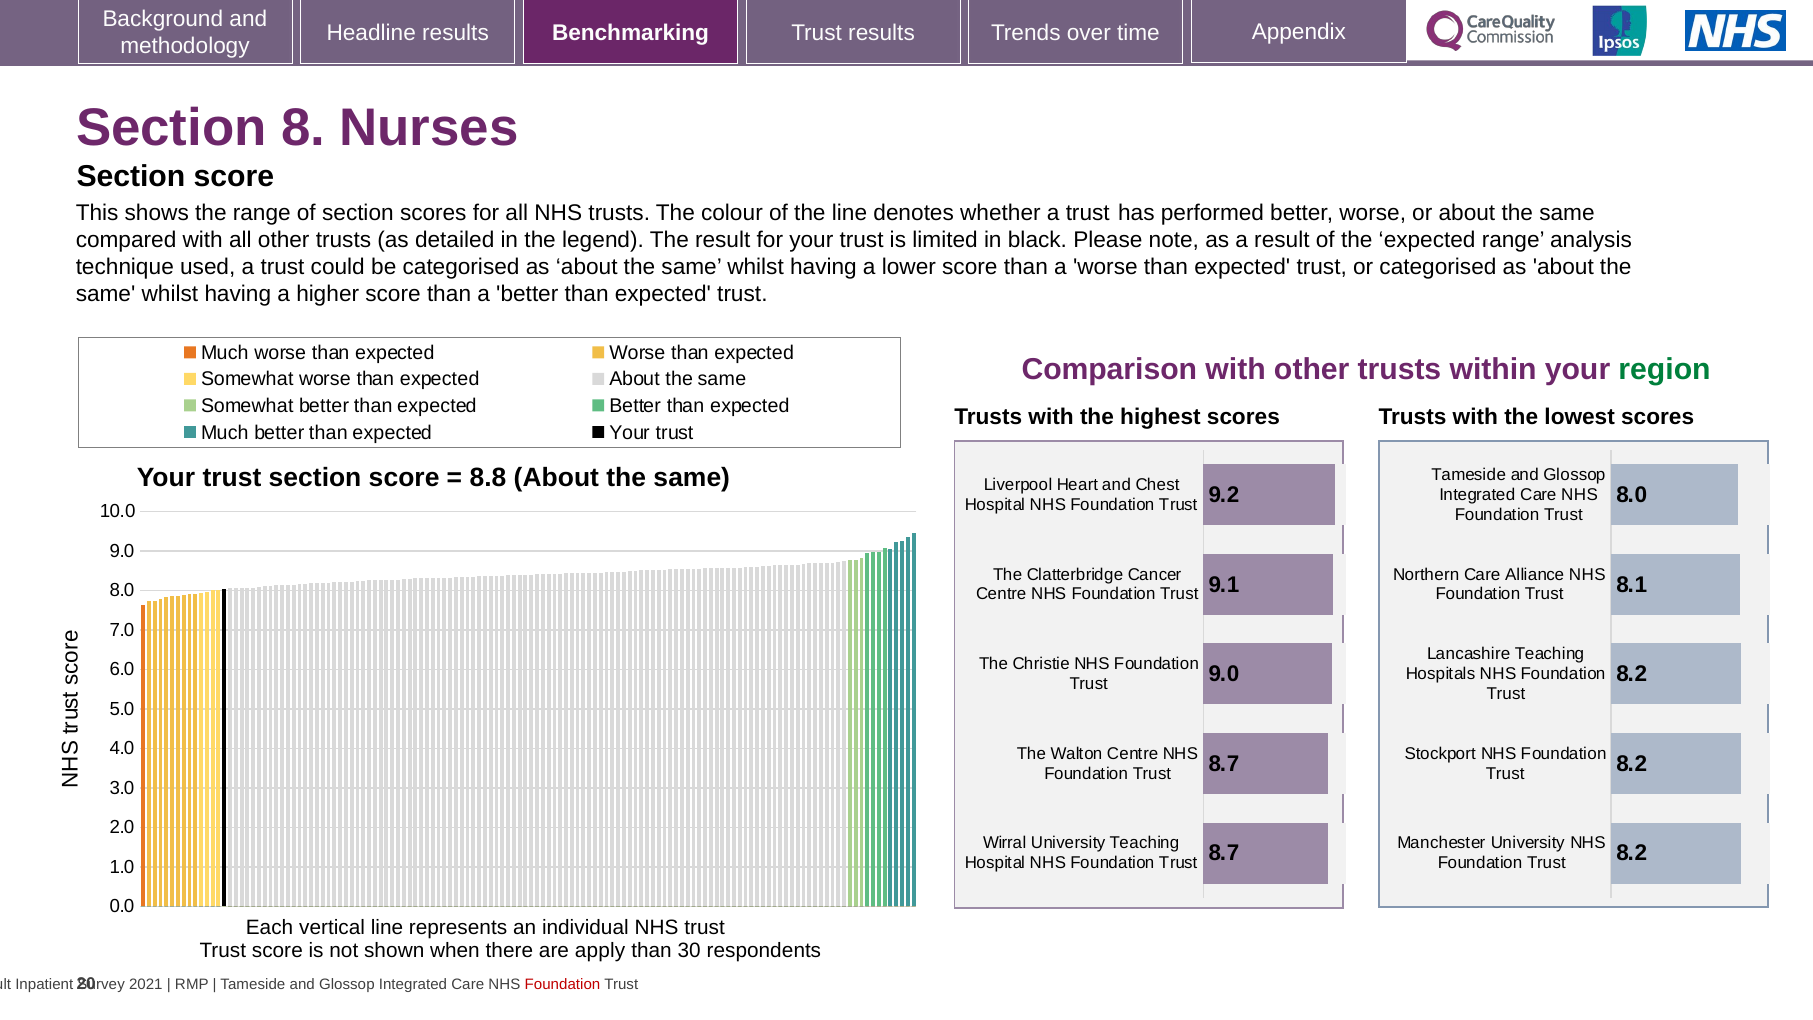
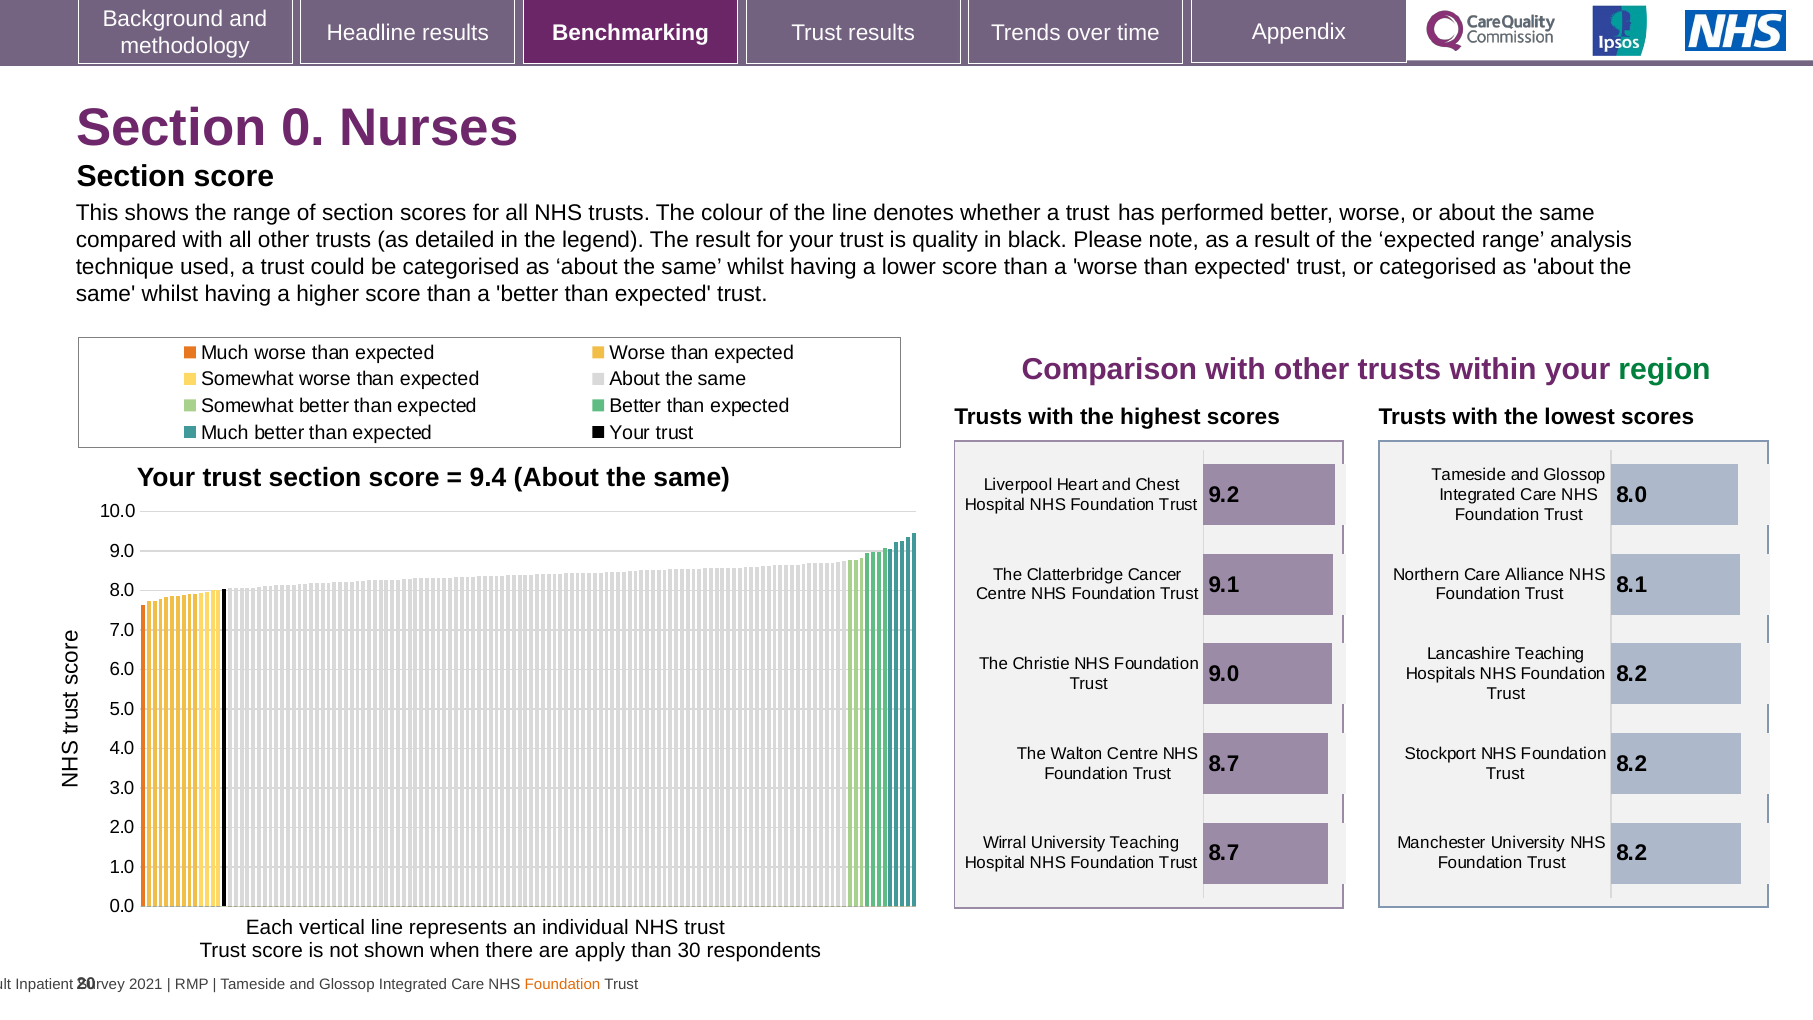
8: 8 -> 0 (303, 128)
limited: limited -> quality (945, 240)
8.8: 8.8 -> 9.4 (488, 478)
Foundation colour: red -> orange (562, 984)
